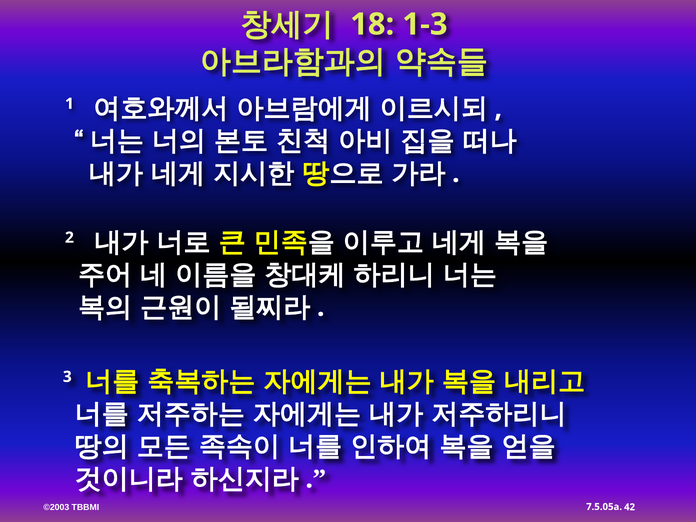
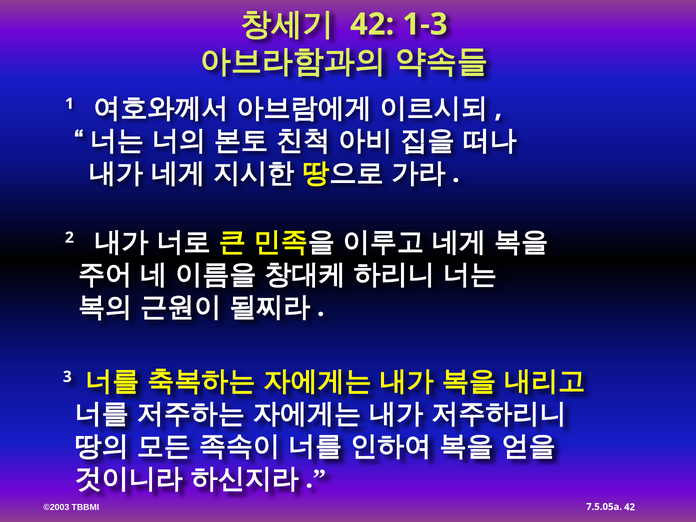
18: 18 -> 42 (372, 24)
